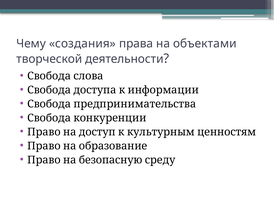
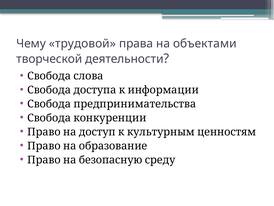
создания: создания -> трудовой (82, 43)
